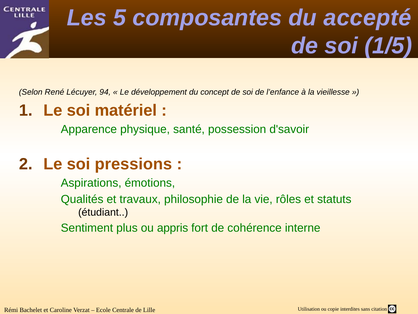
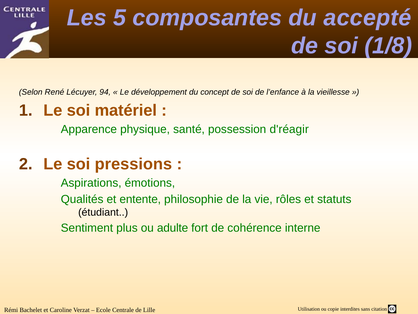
1/5: 1/5 -> 1/8 (388, 46)
d'savoir: d'savoir -> d'réagir (289, 129)
travaux: travaux -> entente (140, 199)
appris: appris -> adulte (173, 228)
